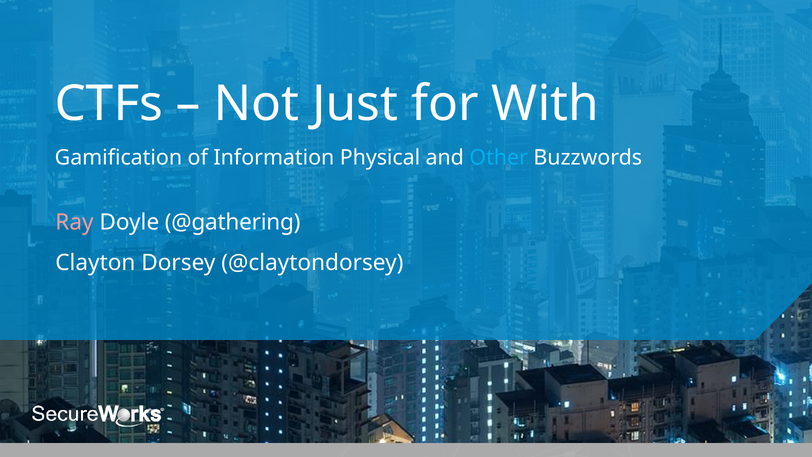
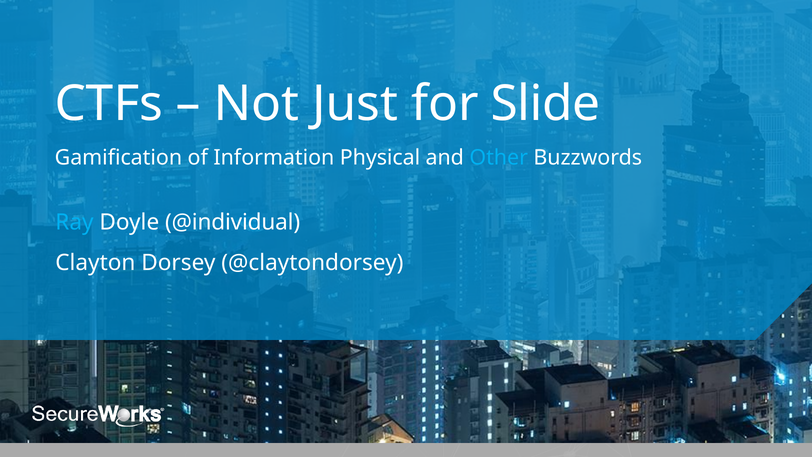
With: With -> Slide (545, 104)
Ray colour: pink -> light blue (74, 222)
@gathering: @gathering -> @individual (233, 222)
